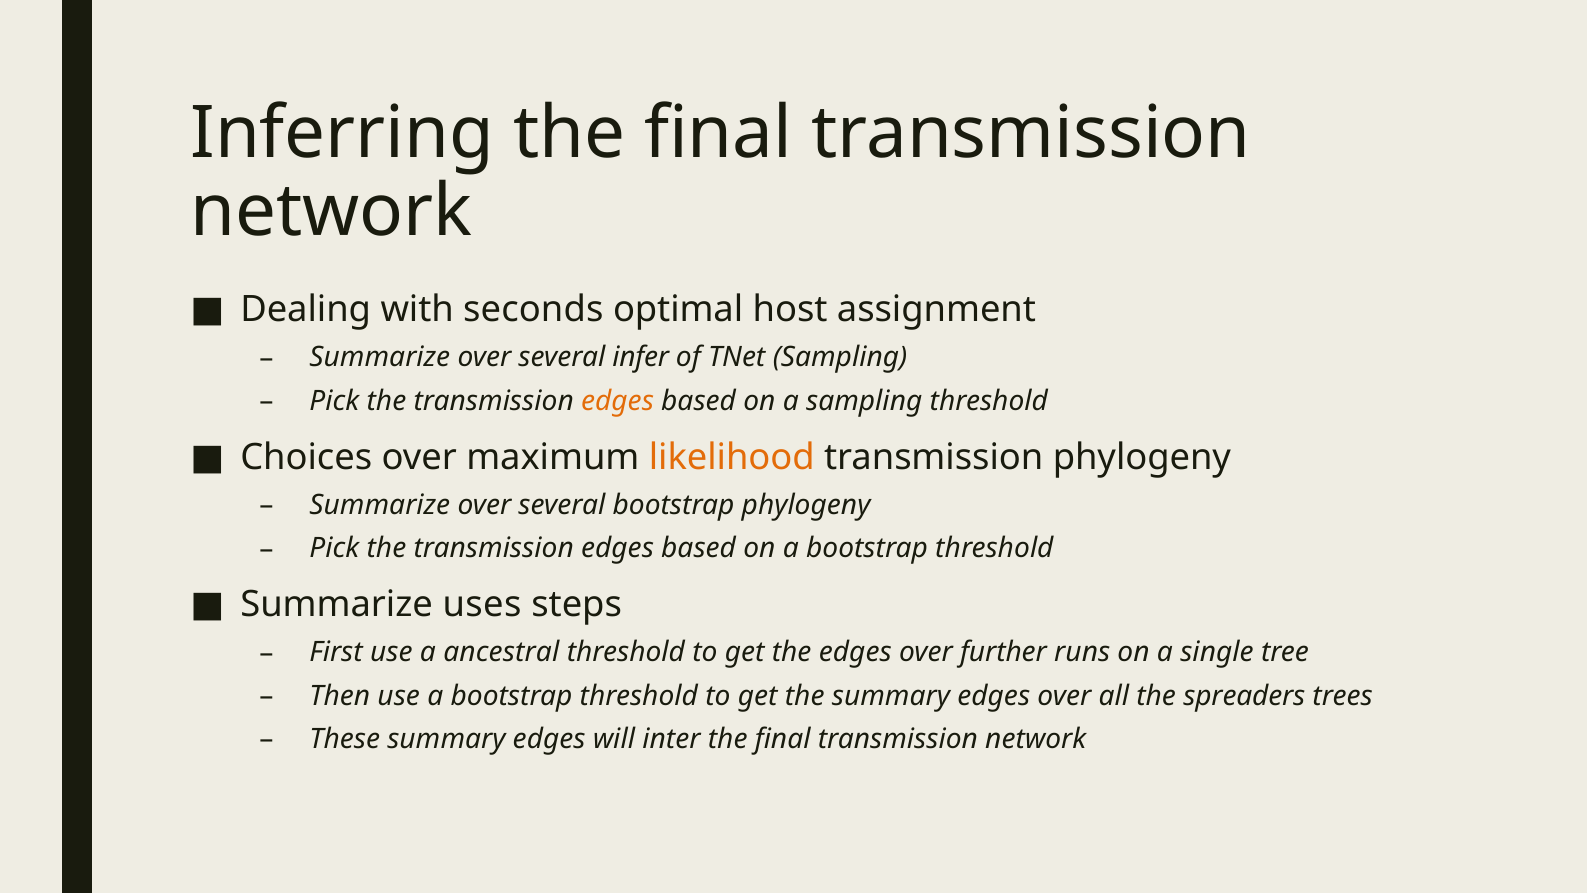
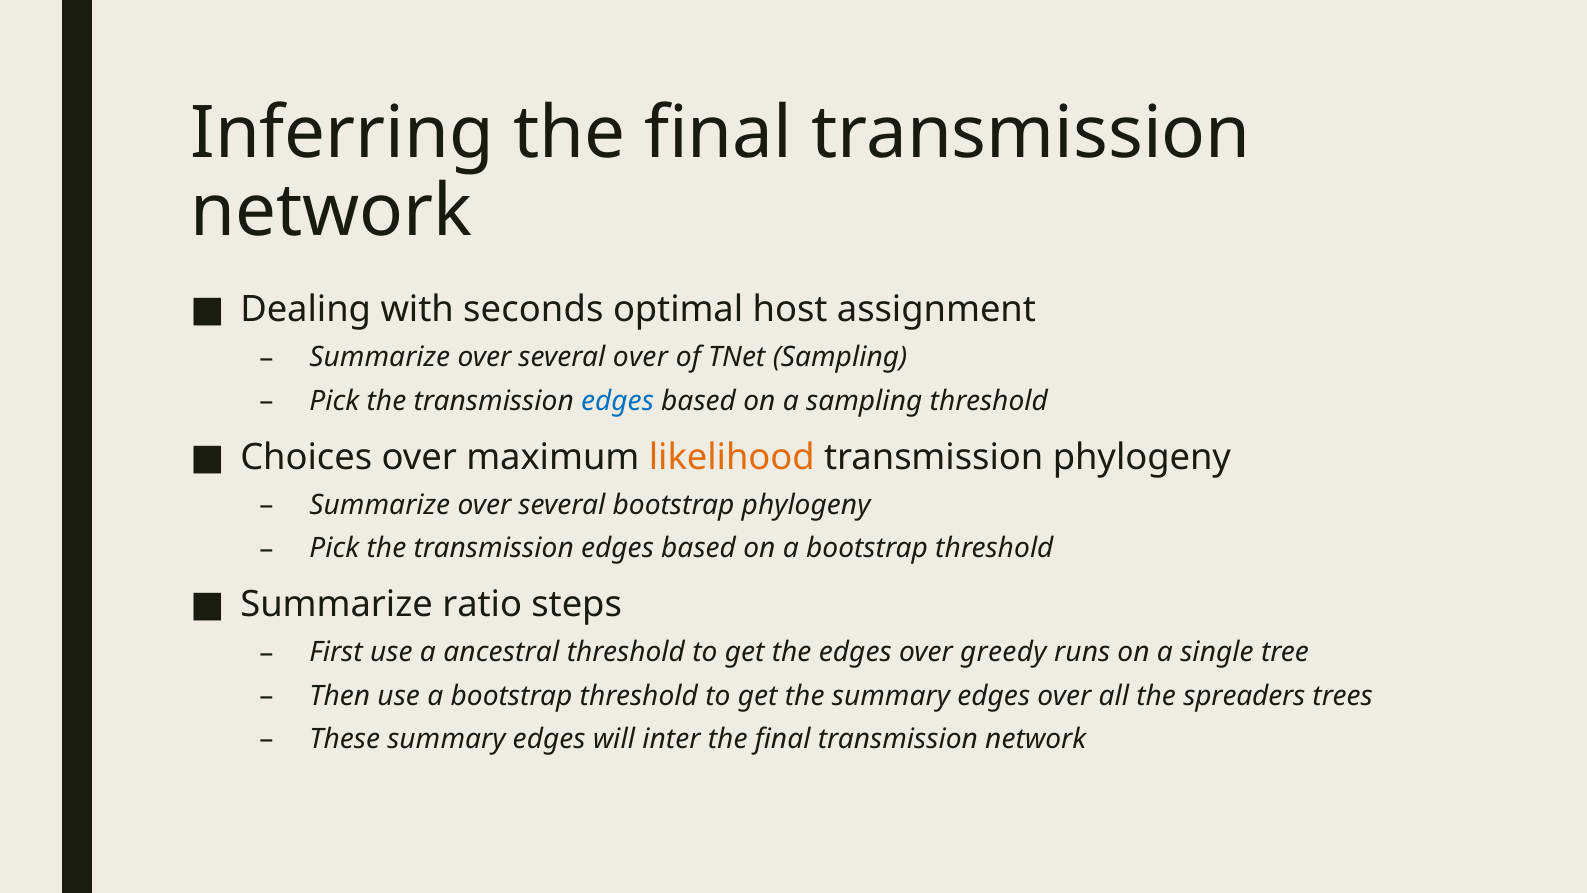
several infer: infer -> over (640, 357)
edges colour: orange -> blue (618, 401)
uses: uses -> ratio (482, 604)
further: further -> greedy (1003, 652)
